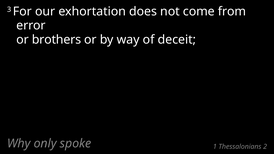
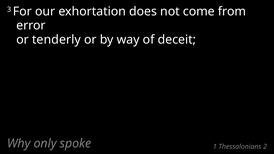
brothers: brothers -> tenderly (56, 40)
